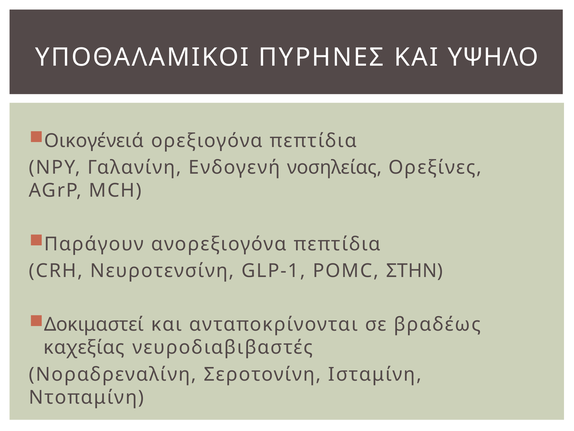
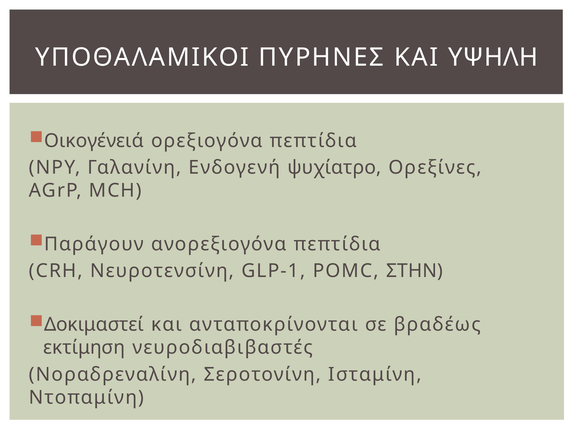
ΥΨΗΛΟ: ΥΨΗΛΟ -> ΥΨΗΛΗ (493, 57)
νοσηλείας: νοσηλείας -> ψυχίατρο (334, 167)
καχεξίας: καχεξίας -> εκτίμηση (84, 347)
